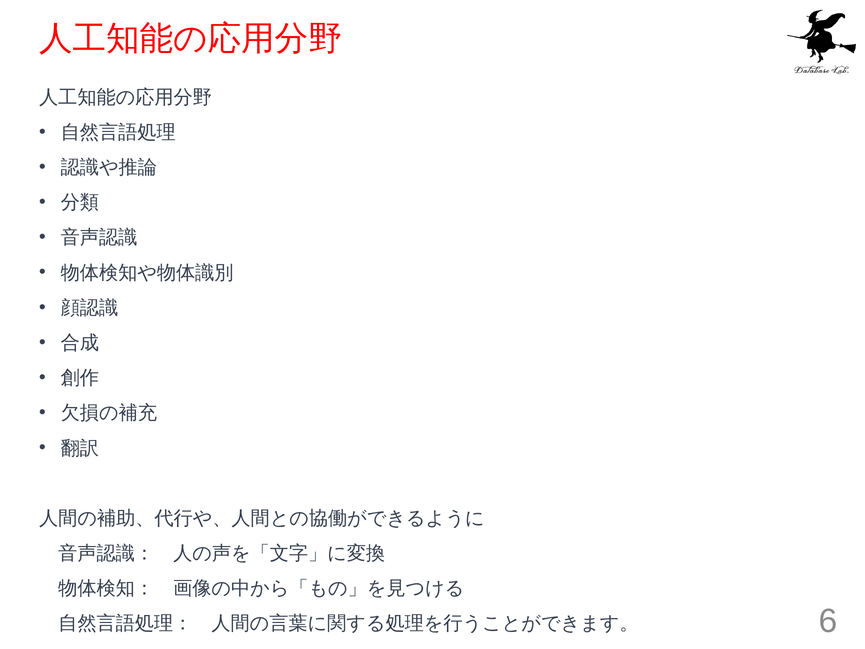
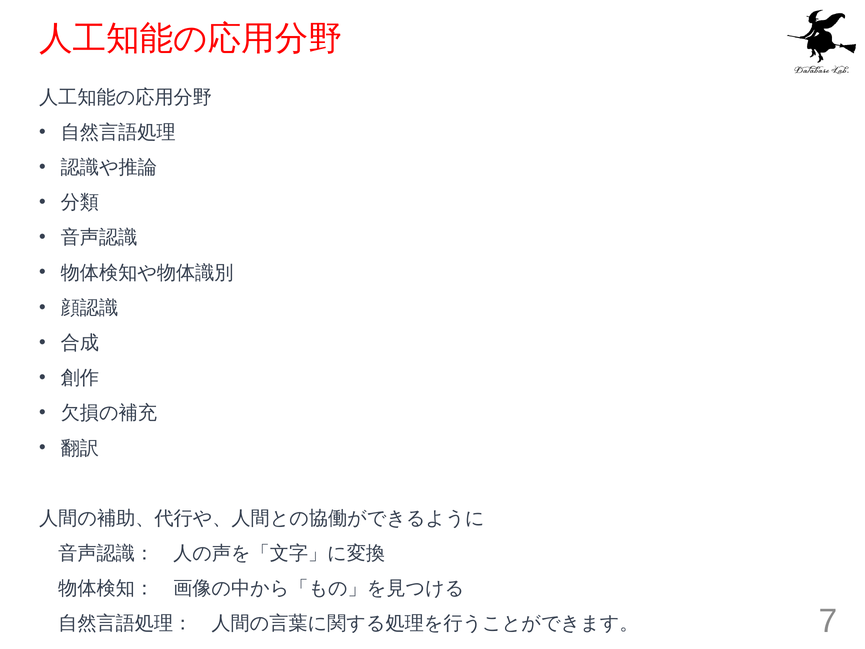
6: 6 -> 7 (828, 621)
